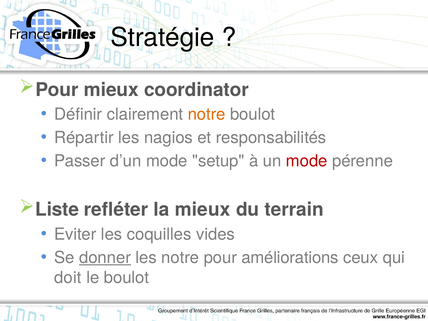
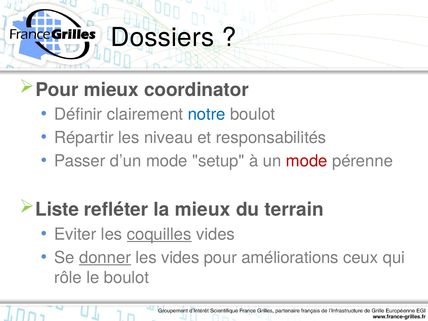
Stratégie: Stratégie -> Dossiers (162, 38)
notre colour: orange -> blue (207, 114)
nagios: nagios -> niveau (168, 138)
coquilles underline: none -> present (159, 234)
les notre: notre -> vides (180, 258)
doit: doit -> rôle (68, 278)
